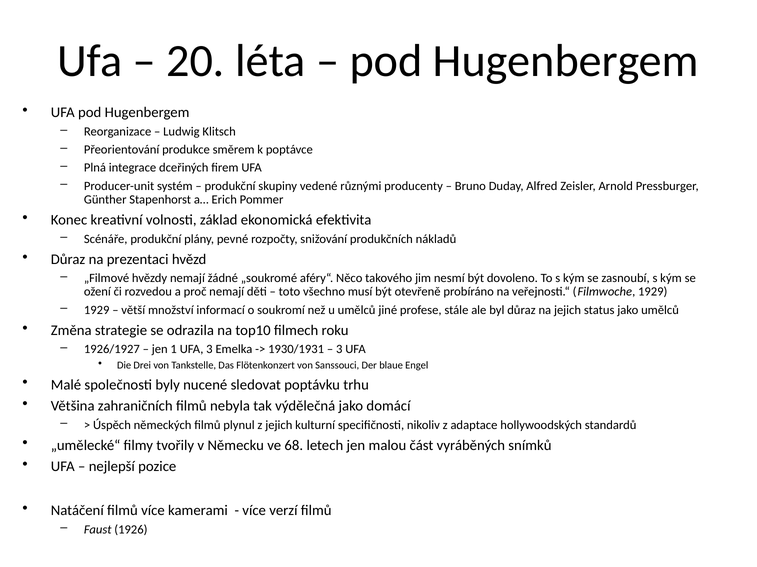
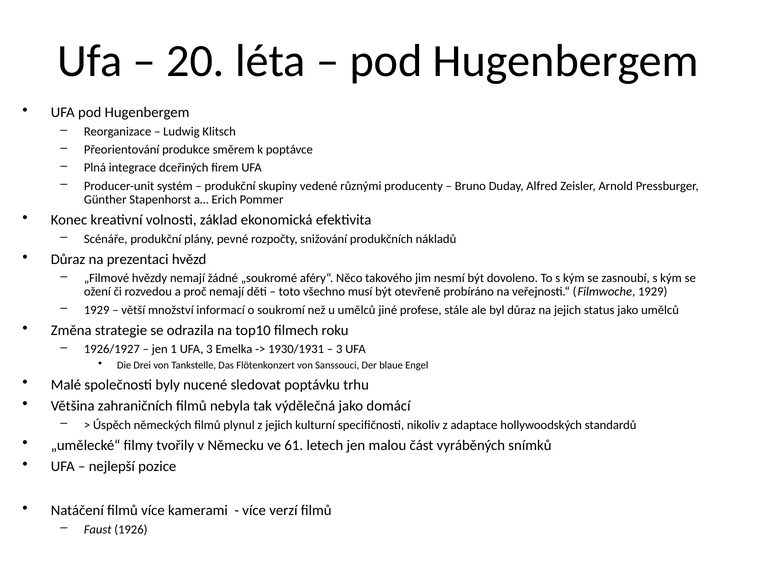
68: 68 -> 61 (294, 446)
